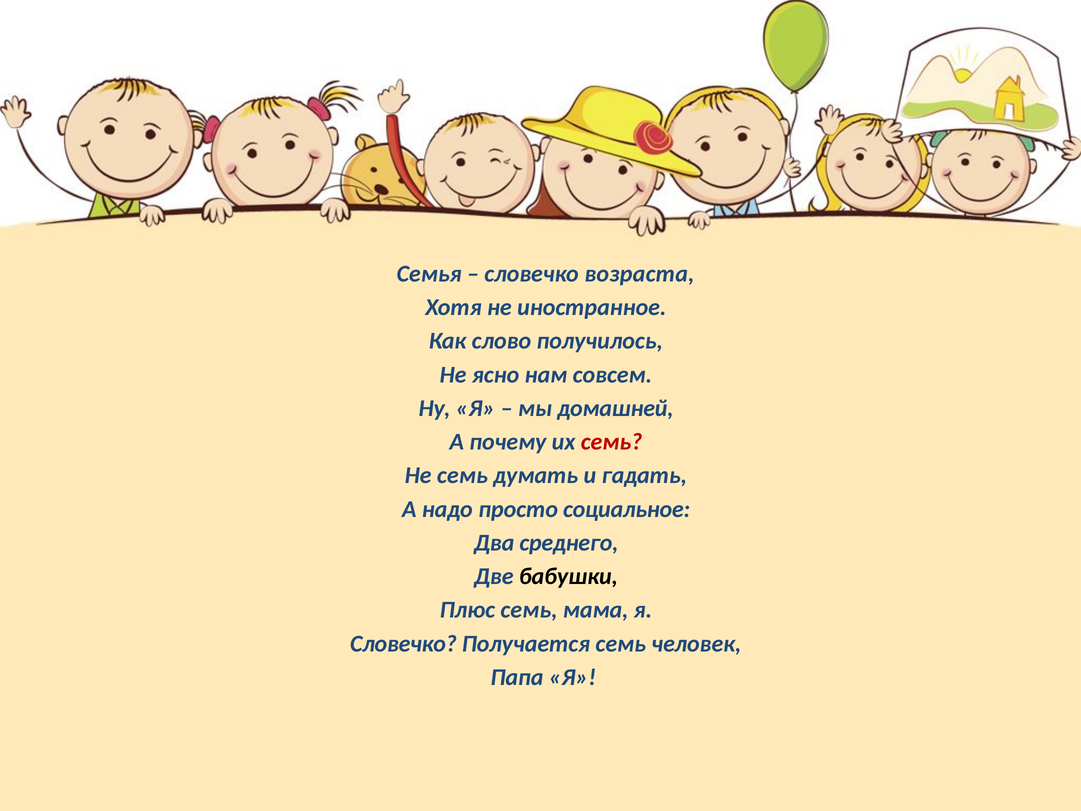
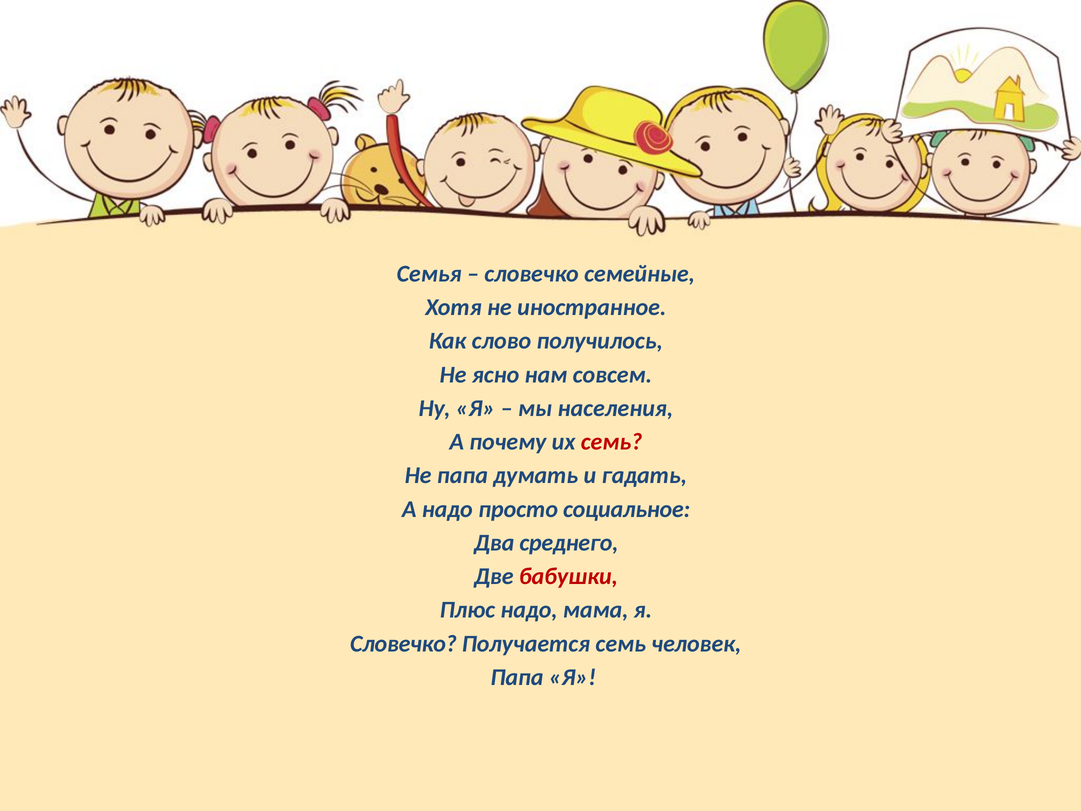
возраста: возраста -> семейные (640, 274)
домашней: домашней -> населения (615, 408)
Не семь: семь -> папа (462, 475)
бабушки colour: black -> red (568, 576)
Плюс семь: семь -> надо (529, 610)
